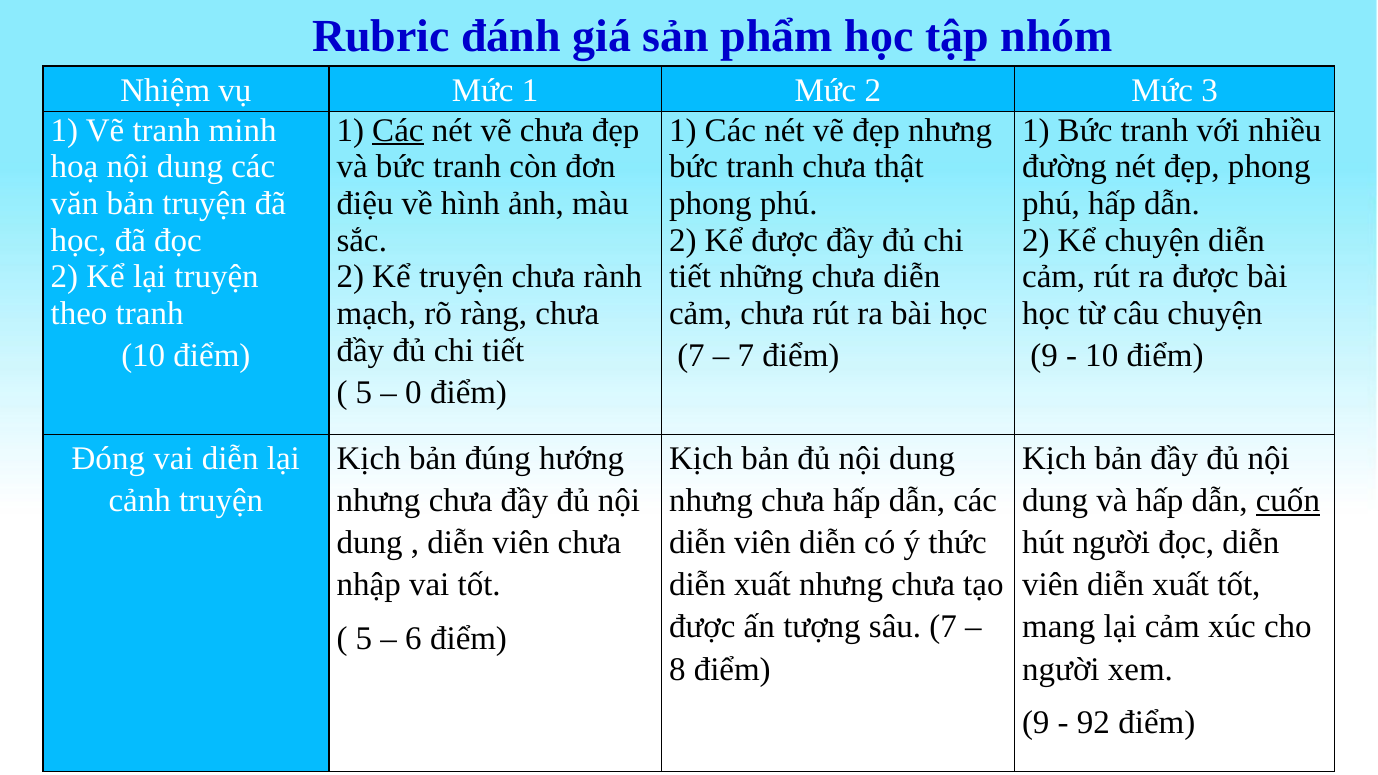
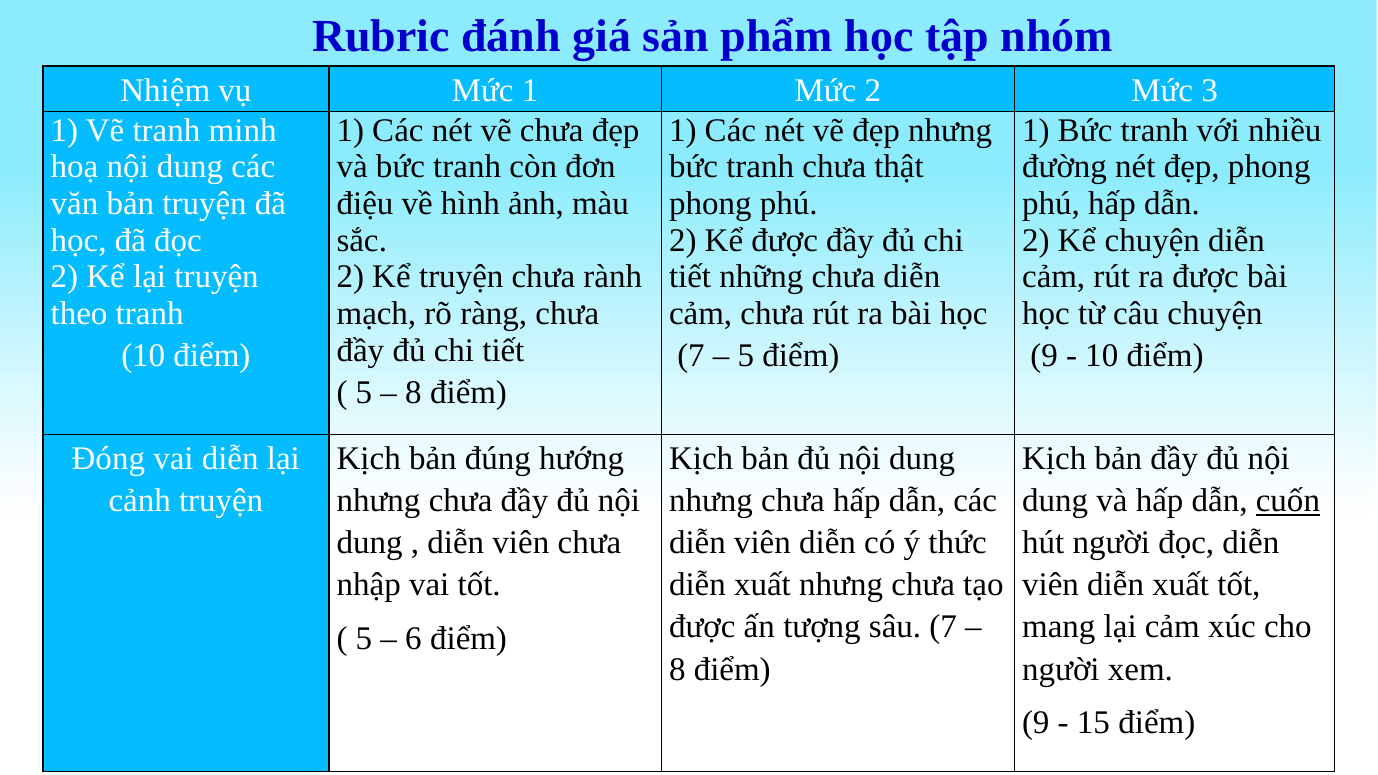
Các underline: present -> none (398, 130)
7: 7 -> 5 (746, 356)
0: 0 -> 8 (413, 393)
92: 92 -> 15 (1093, 723)
